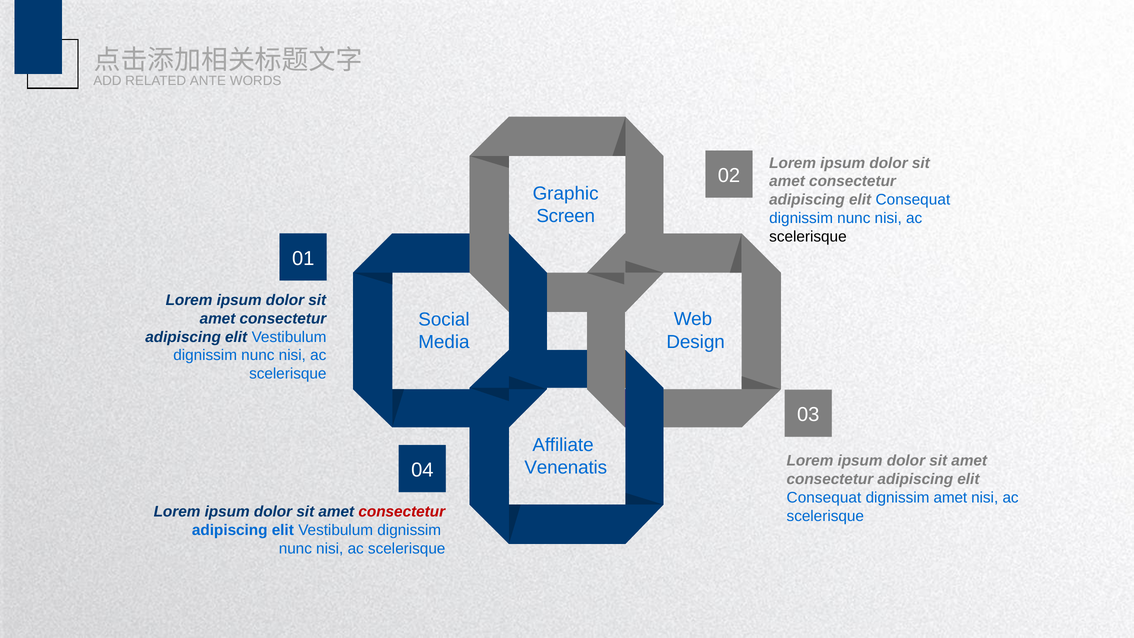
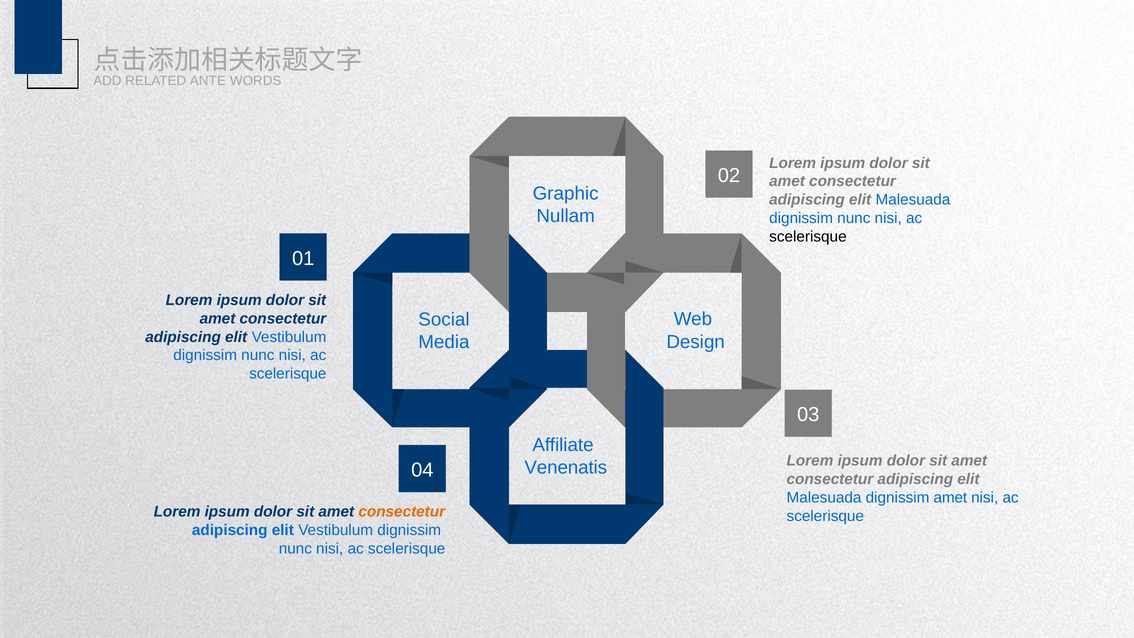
Consequat: Consequat -> Malesuada (913, 200)
Screen: Screen -> Nullam (566, 216)
Consequat: Consequat -> Malesuada (824, 498)
consectetur colour: red -> orange (402, 512)
